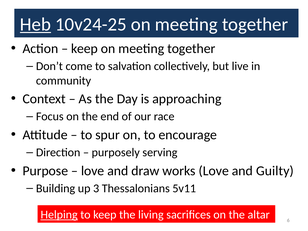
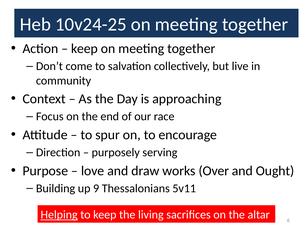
Heb underline: present -> none (35, 24)
works Love: Love -> Over (214, 171)
Guilty: Guilty -> Ought (275, 171)
3: 3 -> 9 (96, 188)
